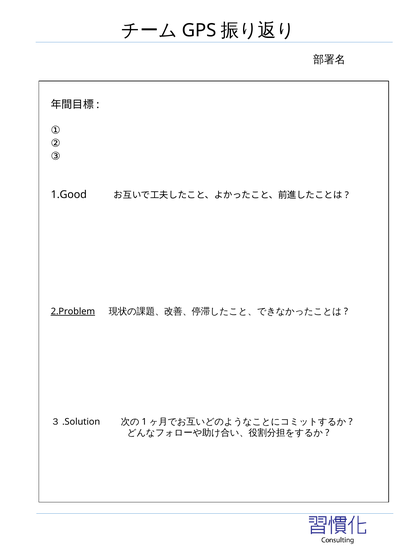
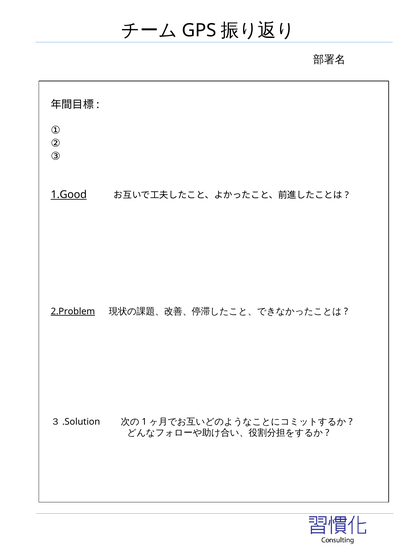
1.Good underline: none -> present (69, 195)
